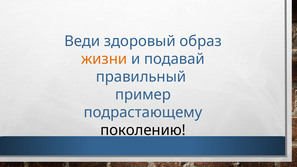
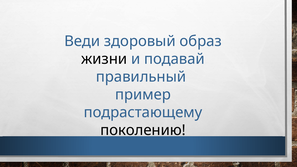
жизни colour: orange -> black (104, 59)
